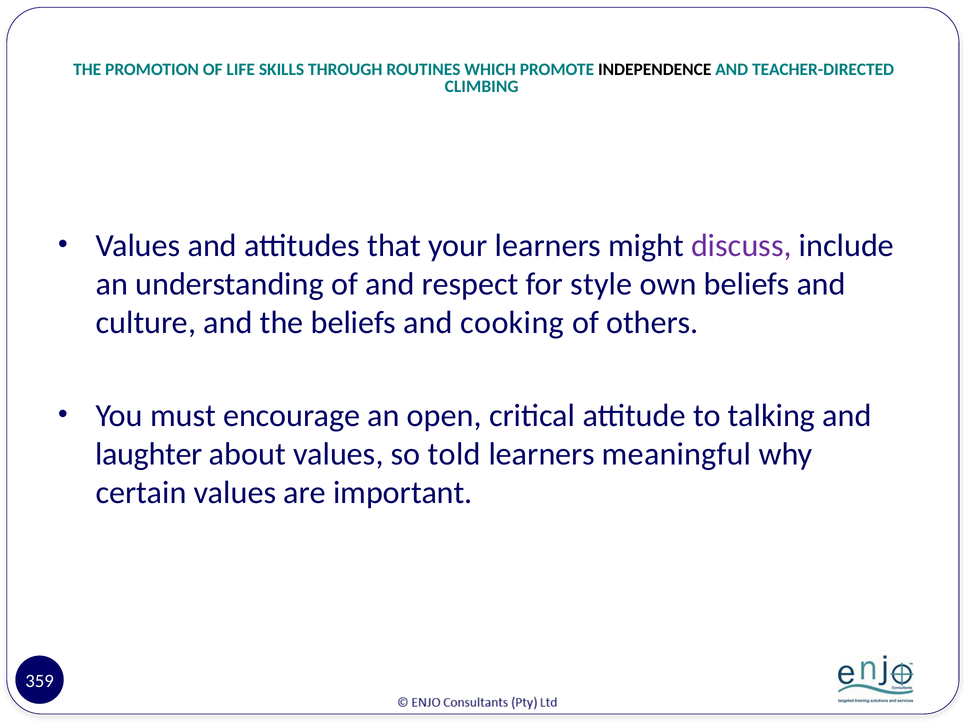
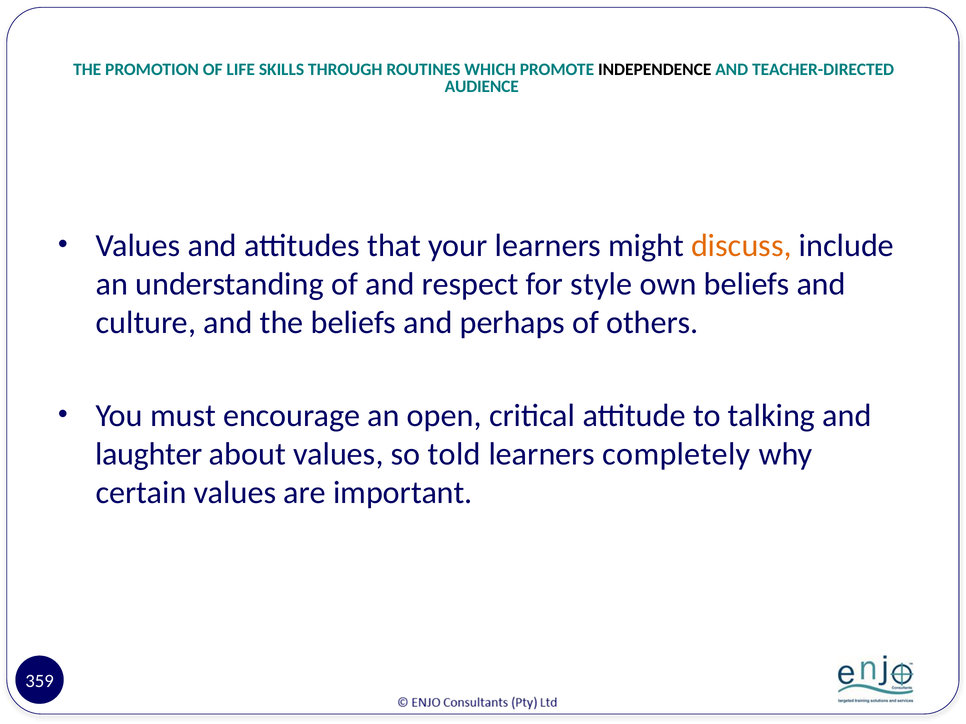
CLIMBING: CLIMBING -> AUDIENCE (482, 87)
discuss colour: purple -> orange (741, 246)
cooking: cooking -> perhaps (512, 323)
meaningful: meaningful -> completely (676, 454)
